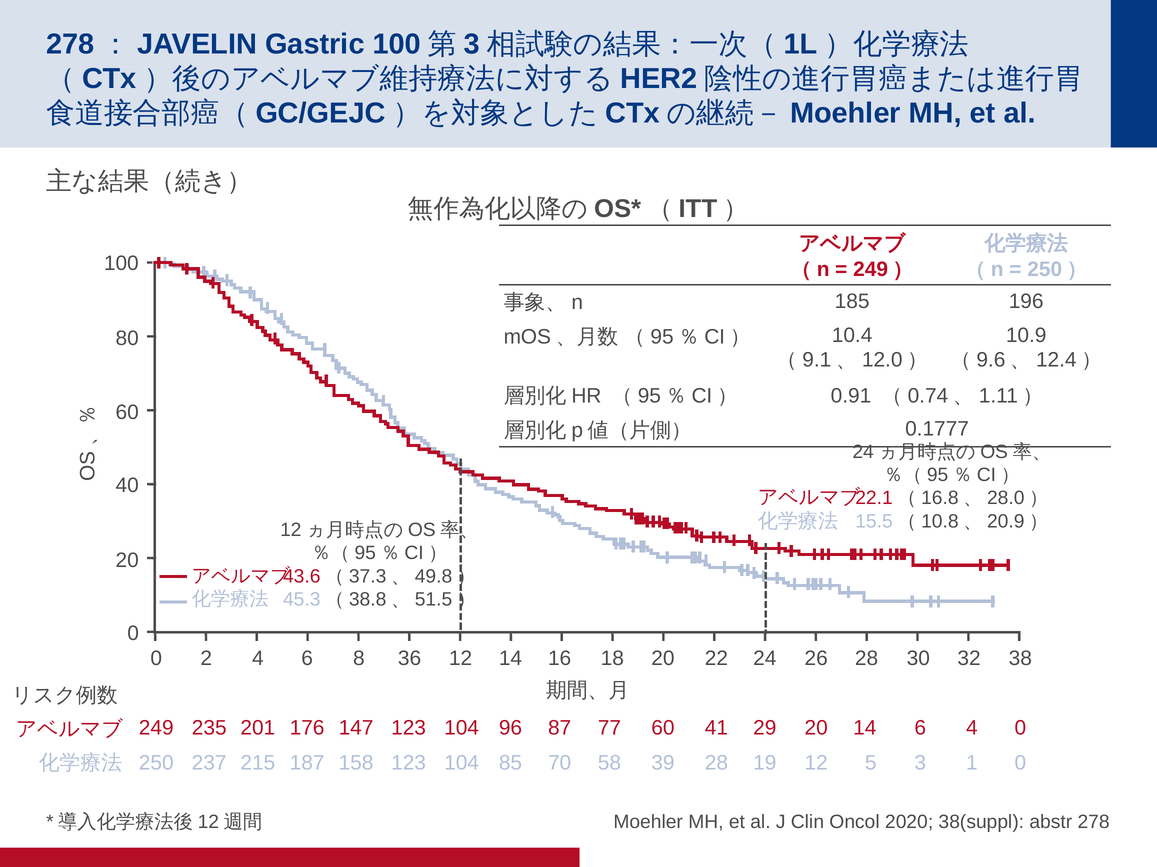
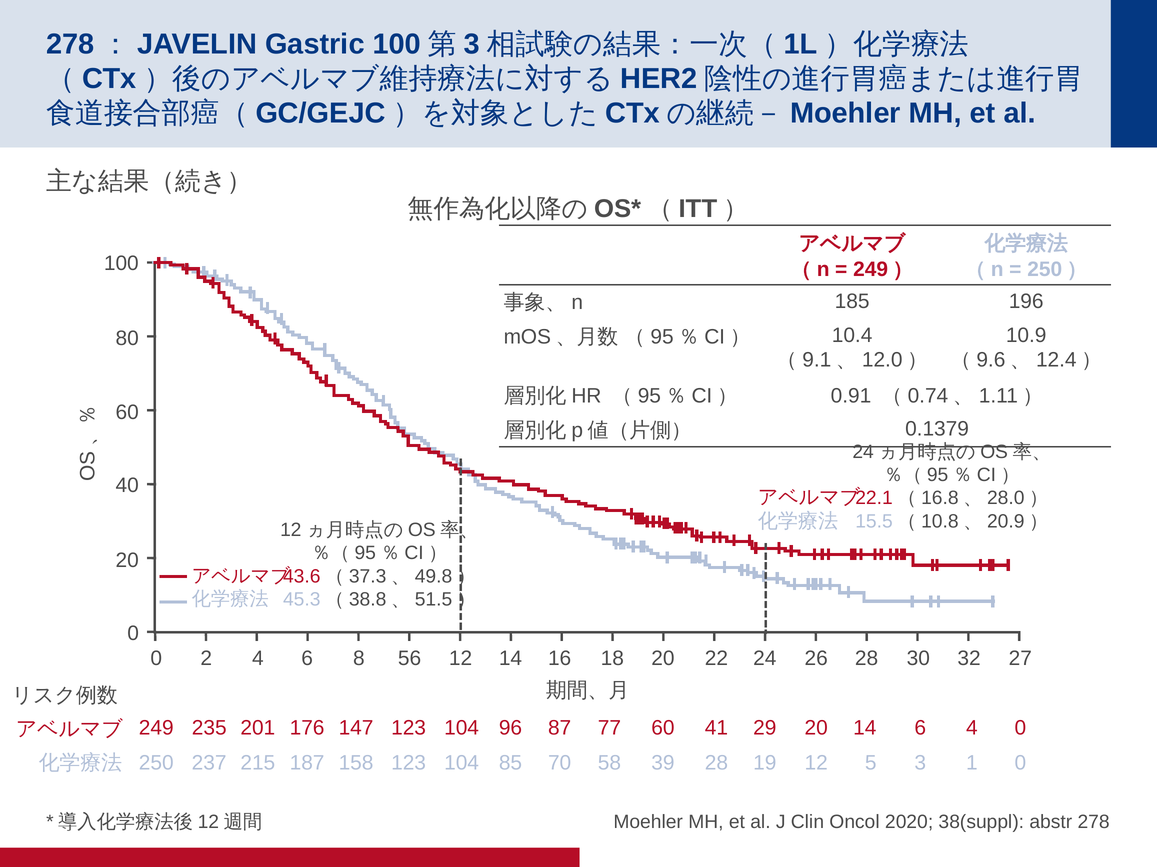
0.1777: 0.1777 -> 0.1379 (937, 429)
36: 36 -> 56 (410, 659)
38: 38 -> 27 (1020, 659)
